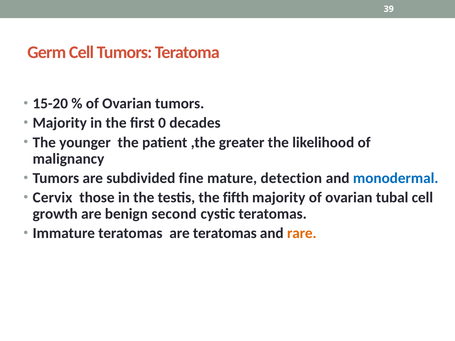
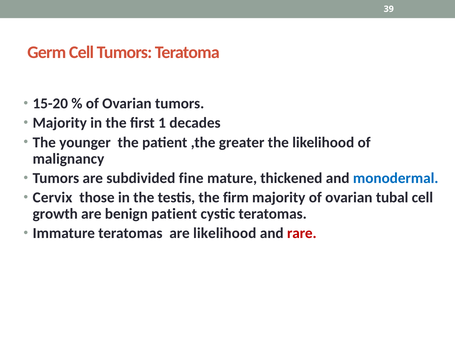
0: 0 -> 1 (162, 123)
detection: detection -> thickened (291, 178)
fifth: fifth -> firm (236, 198)
benign second: second -> patient (174, 214)
are teratomas: teratomas -> likelihood (225, 233)
rare colour: orange -> red (302, 233)
